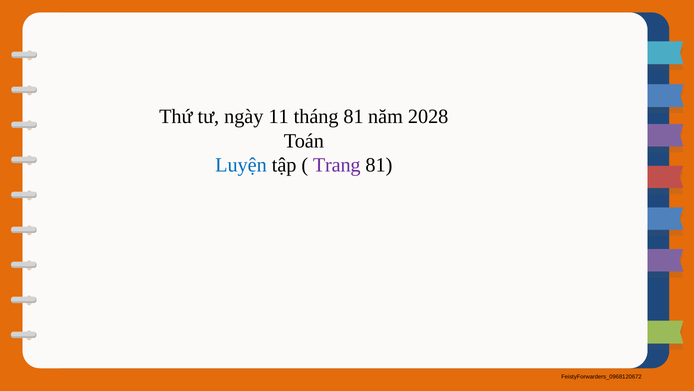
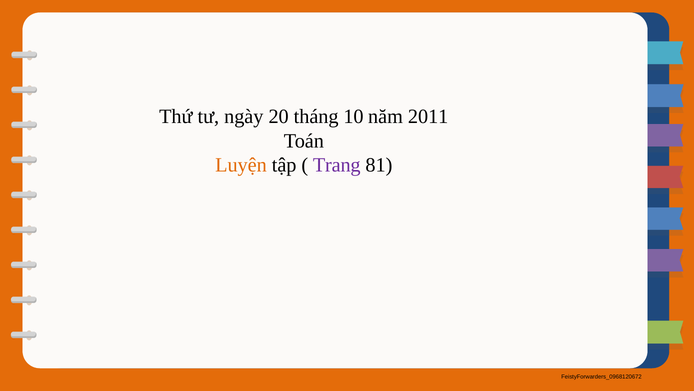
11: 11 -> 20 (279, 116)
tháng 81: 81 -> 10 (353, 116)
2028: 2028 -> 2011 (428, 116)
Luyện colour: blue -> orange (241, 165)
